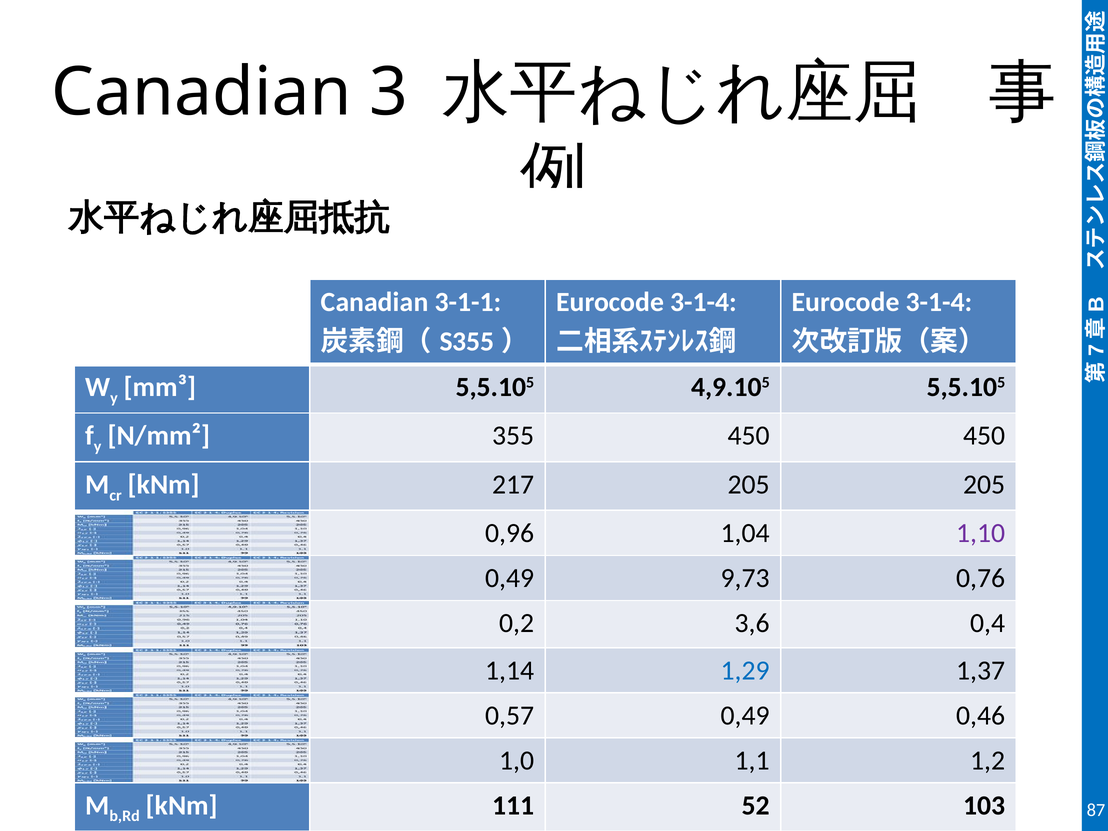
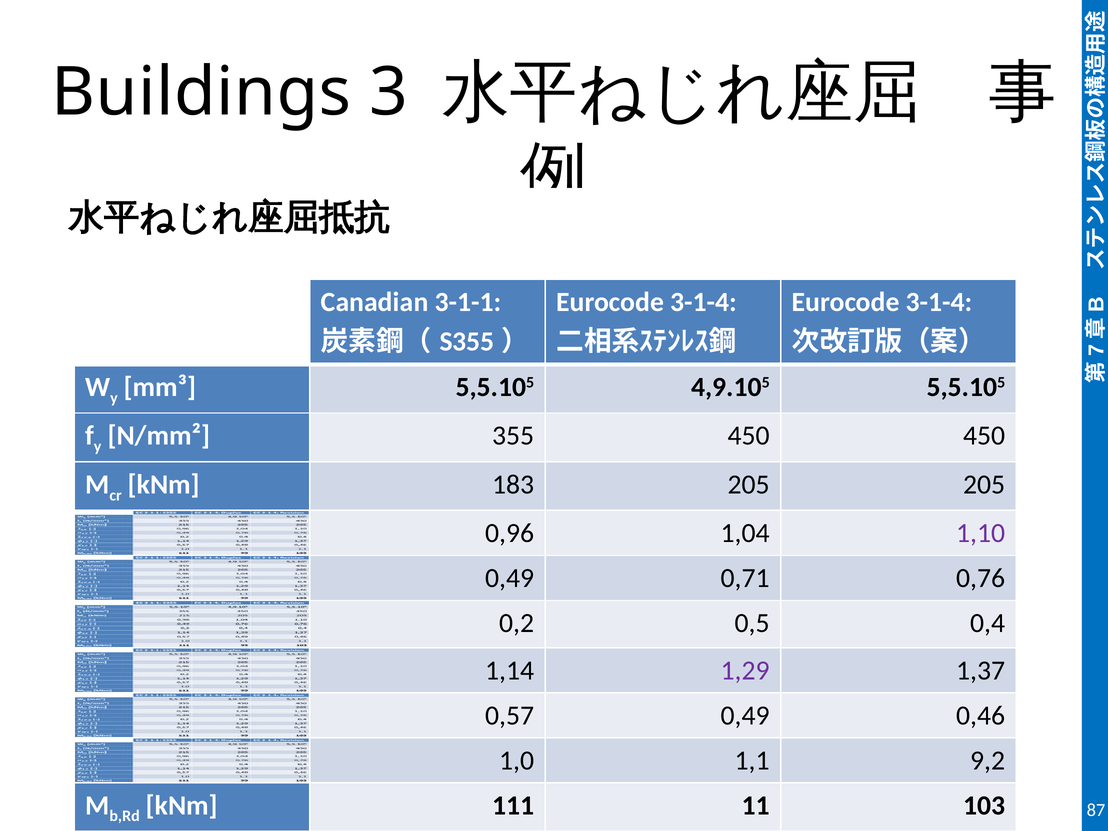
Canadian: Canadian -> Buildings (201, 92)
217: 217 -> 183 (513, 484)
9,73: 9,73 -> 0,71 (745, 578)
3,6: 3,6 -> 0,5 (752, 623)
1,29 colour: blue -> purple (745, 671)
1,2: 1,2 -> 9,2 (988, 760)
52: 52 -> 11 (756, 805)
